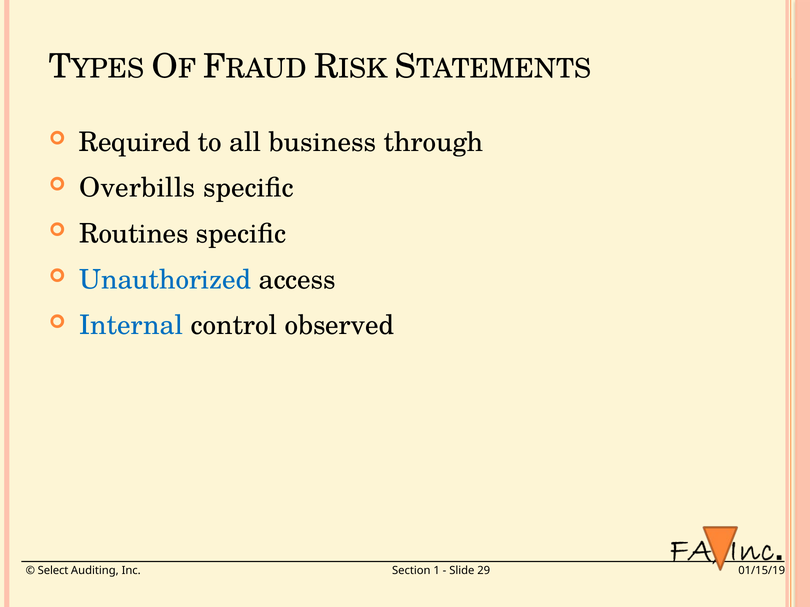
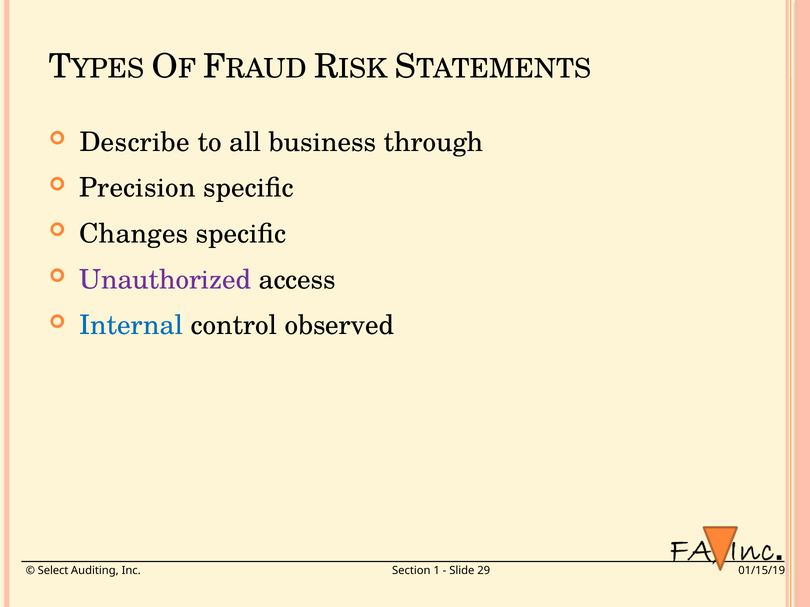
Required: Required -> Describe (135, 142)
Overbills: Overbills -> Precision (137, 188)
Routines: Routines -> Changes (134, 234)
Unauthorized colour: blue -> purple (165, 280)
